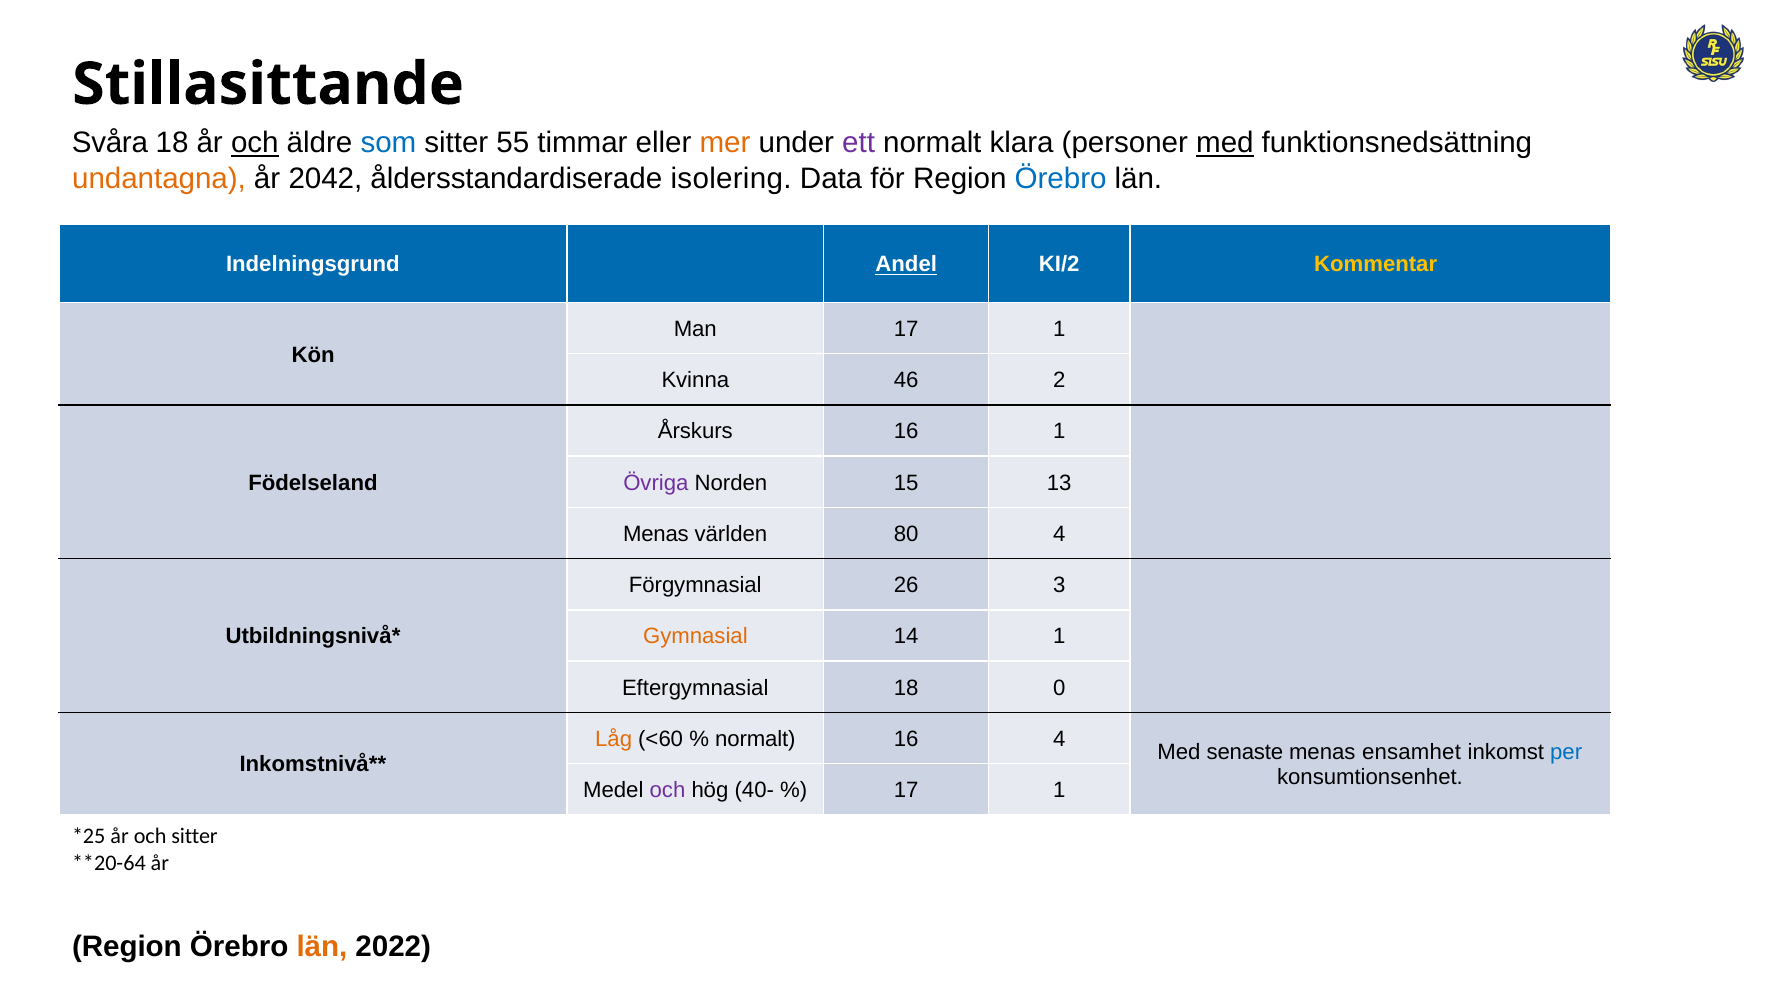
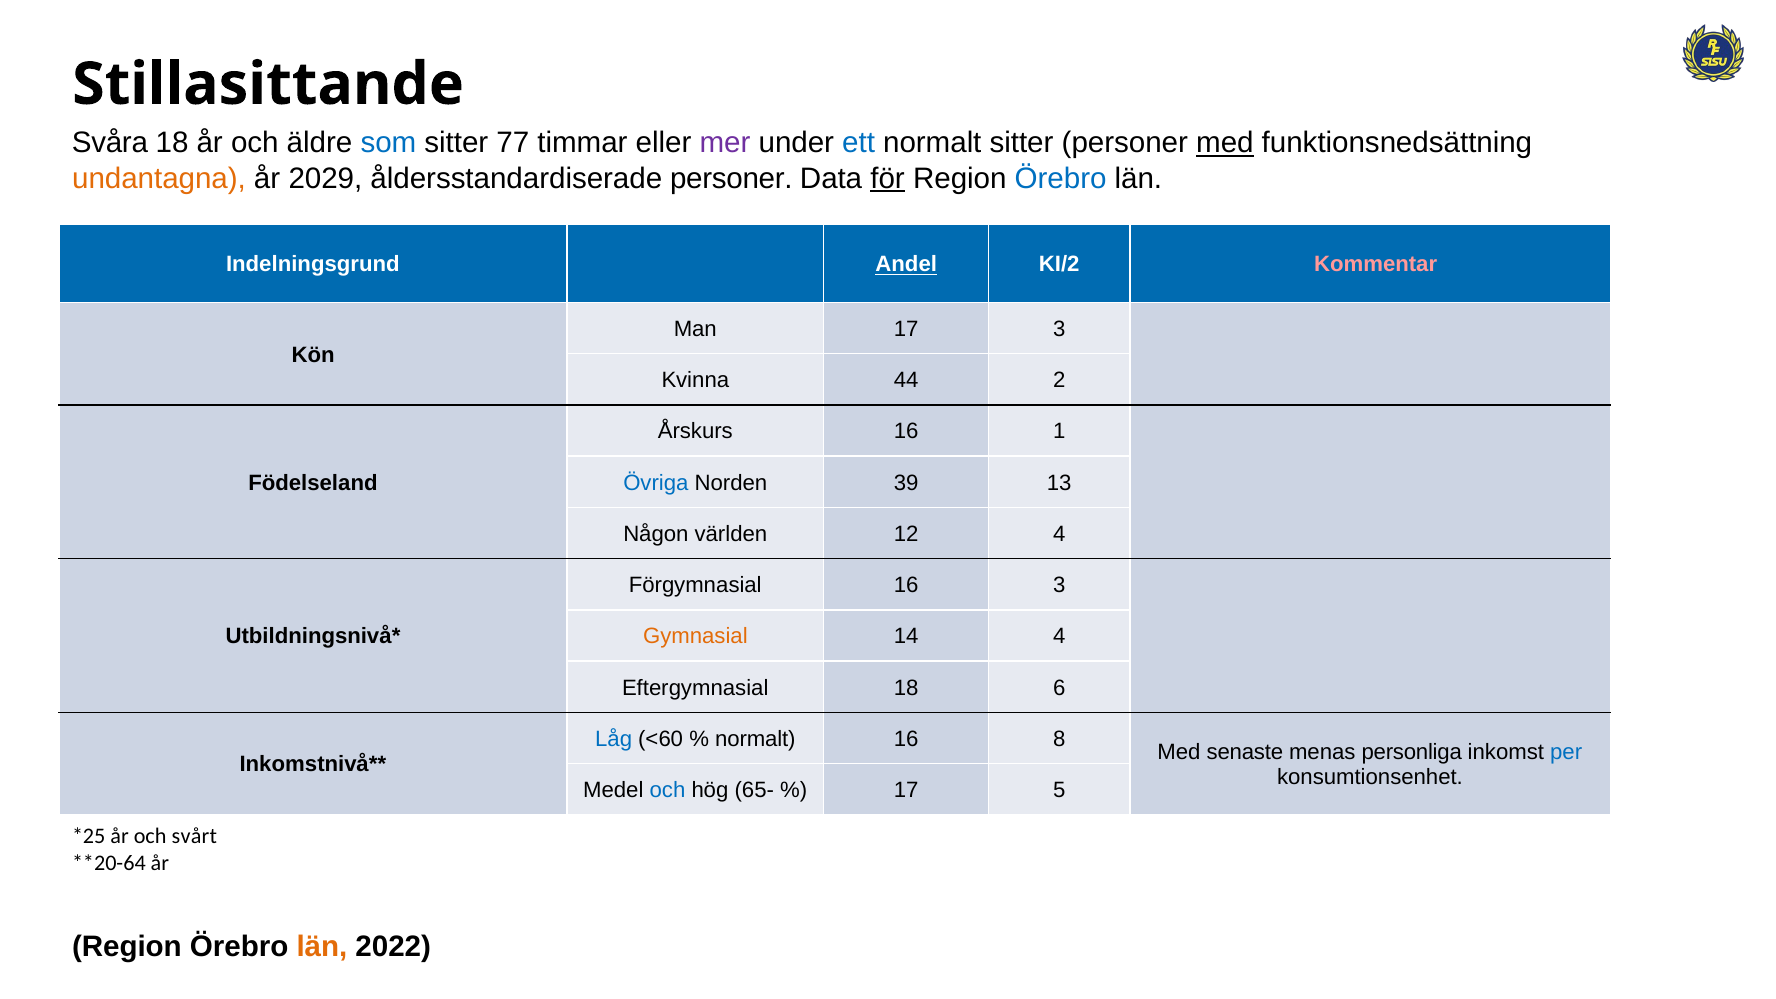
och underline: present -> none (255, 143)
55: 55 -> 77 (513, 143)
mer colour: orange -> purple (725, 143)
ett colour: purple -> blue (859, 143)
normalt klara: klara -> sitter (1022, 143)
2042: 2042 -> 2029 (325, 179)
åldersstandardiserade isolering: isolering -> personer (731, 179)
för underline: none -> present (888, 179)
Kommentar colour: yellow -> pink (1376, 265)
Man 17 1: 1 -> 3 (1059, 329)
46: 46 -> 44 (906, 380)
Övriga colour: purple -> blue (656, 483)
15: 15 -> 39 (906, 483)
Menas: Menas -> Någon (656, 534)
80: 80 -> 12 (906, 534)
Förgymnasial 26: 26 -> 16 (906, 585)
14 1: 1 -> 4 (1059, 637)
0: 0 -> 6 (1059, 688)
Låg colour: orange -> blue (614, 739)
16 4: 4 -> 8 (1059, 739)
ensamhet: ensamhet -> personliga (1412, 752)
och colour: purple -> blue (668, 790)
40-: 40- -> 65- (754, 790)
1: 1 -> 5 (1059, 790)
och sitter: sitter -> svårt (194, 836)
